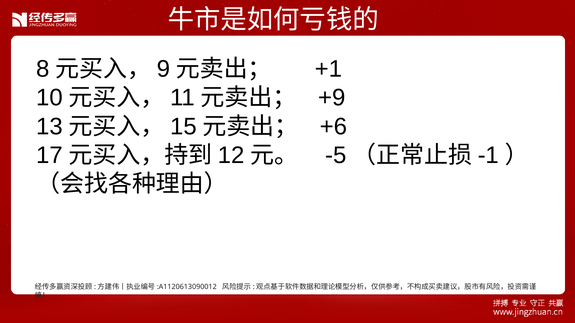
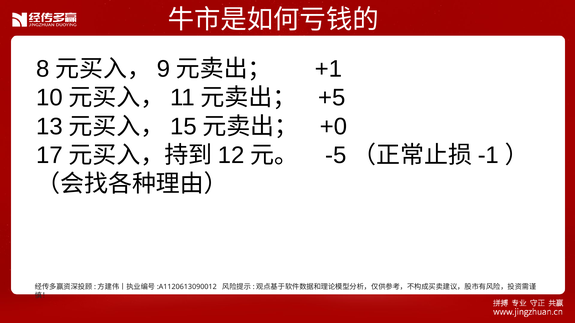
+9: +9 -> +5 (332, 98)
+6: +6 -> +0 (334, 127)
